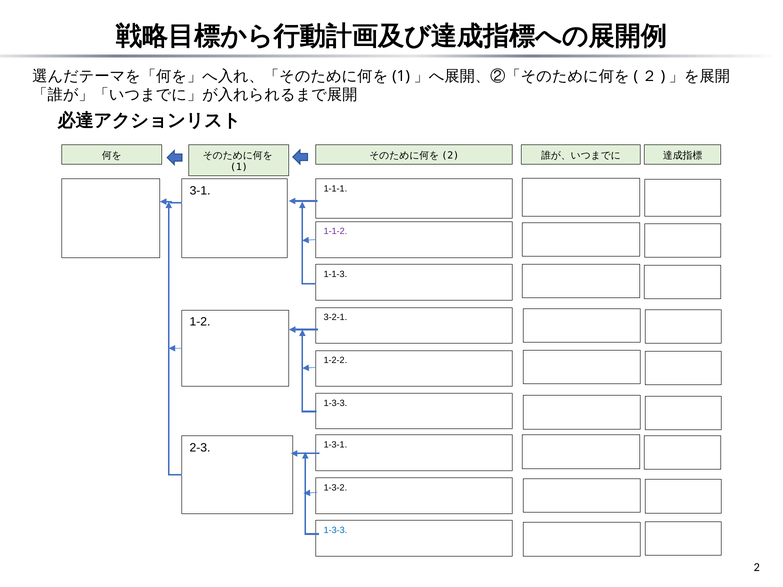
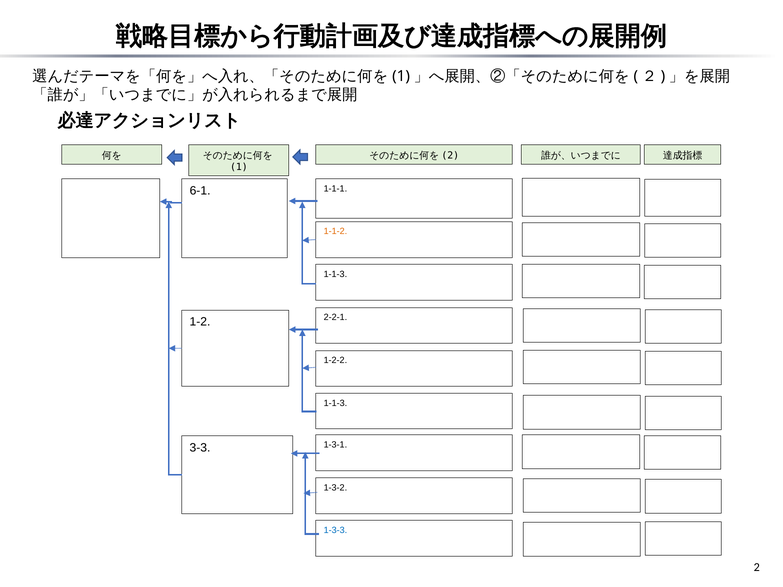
3-1: 3-1 -> 6-1 (200, 191)
1-1-2 colour: purple -> orange (335, 232)
3-2-1: 3-2-1 -> 2-2-1 (335, 318)
1-3-3: 1-3-3 -> 1-1-3 (335, 403)
2-3: 2-3 -> 3-3 (200, 448)
